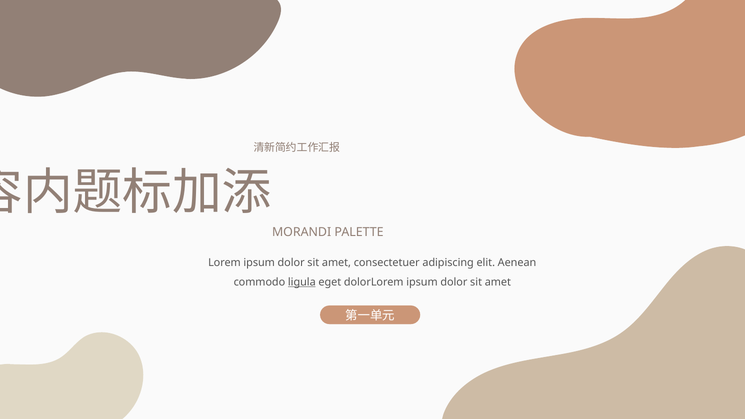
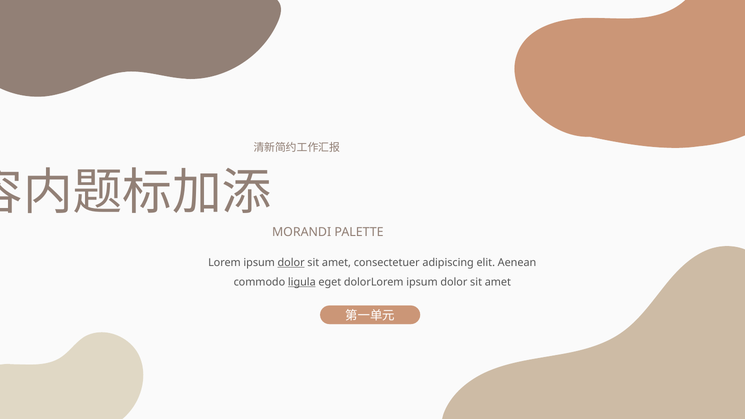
dolor underline: none -> present (291, 263)
